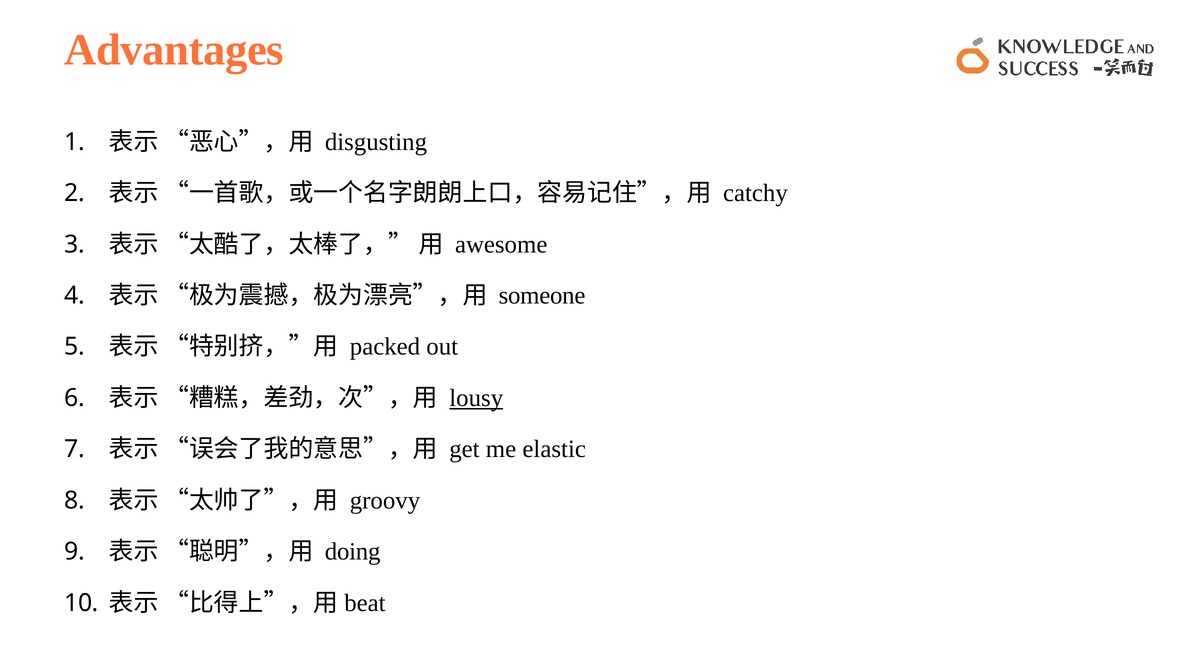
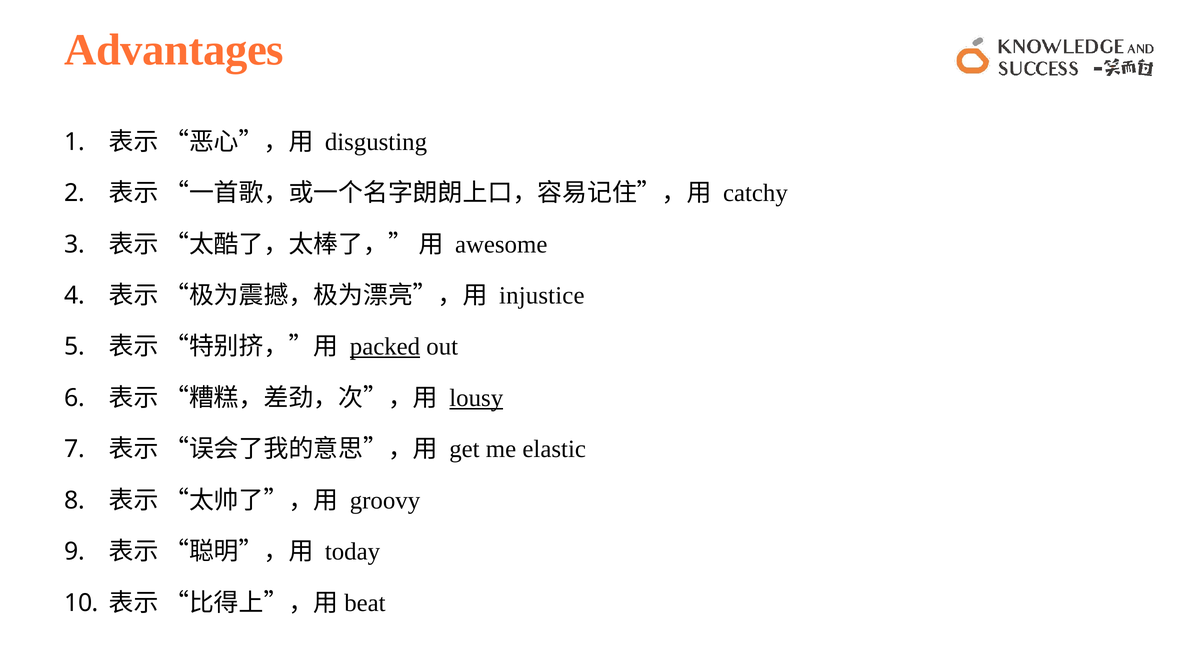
someone: someone -> injustice (542, 295)
packed underline: none -> present (385, 347)
doing: doing -> today (353, 551)
